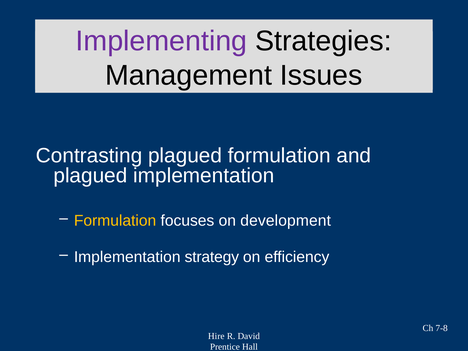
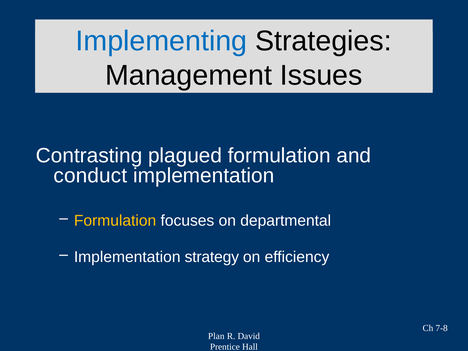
Implementing colour: purple -> blue (161, 41)
plagued: plagued -> conduct (90, 176)
development: development -> departmental (286, 221)
Hire: Hire -> Plan (216, 336)
